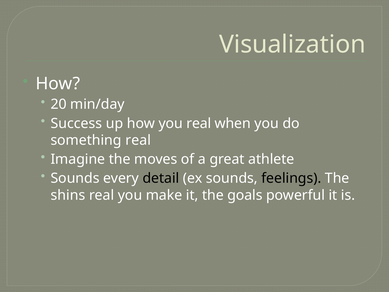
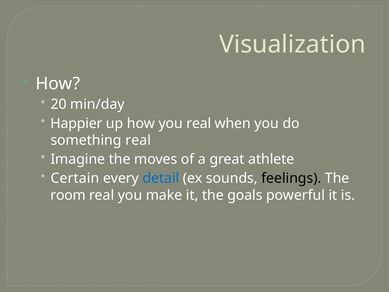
Success: Success -> Happier (76, 123)
Sounds: Sounds -> Certain (75, 178)
detail colour: black -> blue (161, 178)
shins: shins -> room (68, 195)
